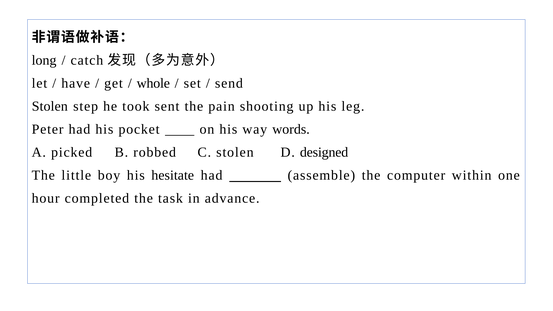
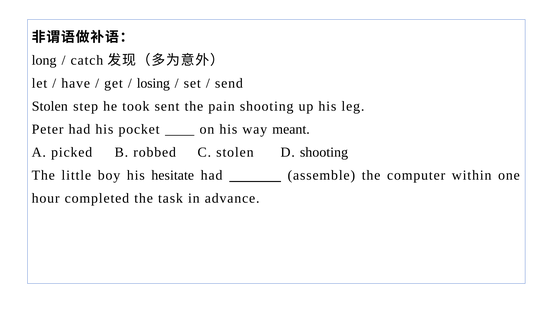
whole: whole -> losing (153, 83)
words: words -> meant (291, 129)
D designed: designed -> shooting (324, 152)
